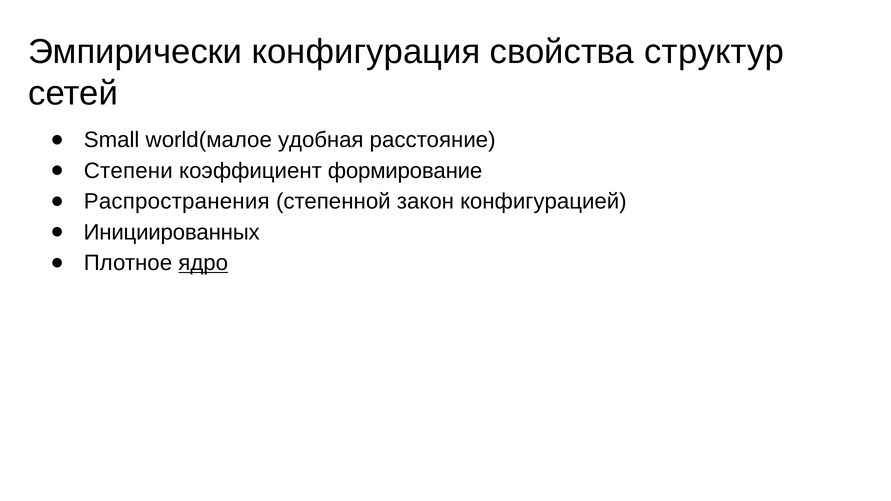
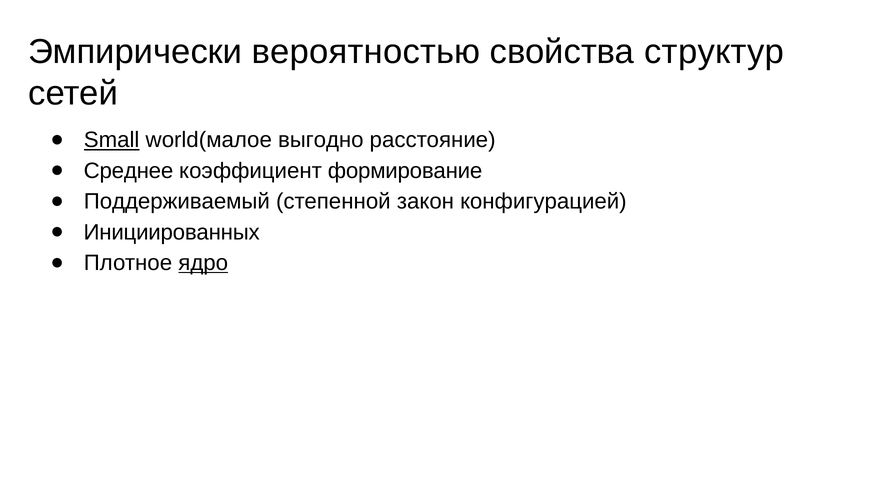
конфигурация: конфигурация -> вероятностью (366, 52)
Small underline: none -> present (112, 140)
удобная: удобная -> выгодно (321, 140)
Степени: Степени -> Среднее (129, 171)
Распространения: Распространения -> Поддерживаемый (177, 202)
